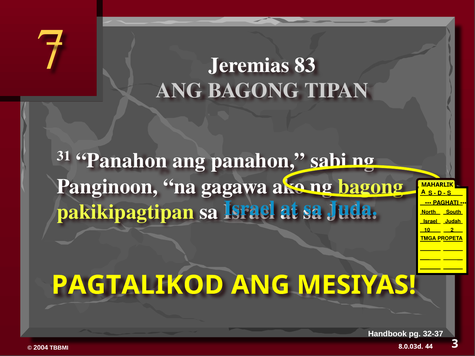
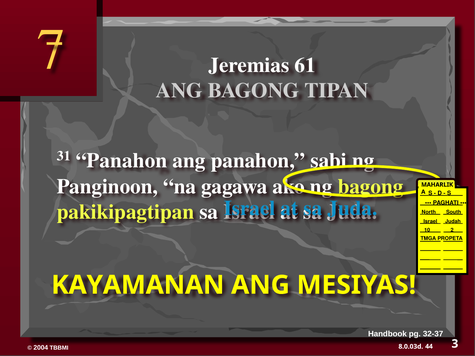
83: 83 -> 61 (305, 65)
PAGTALIKOD: PAGTALIKOD -> KAYAMANAN (138, 285)
